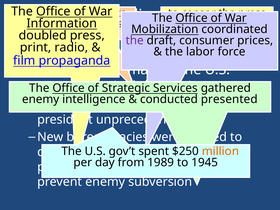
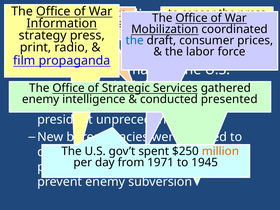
doubled: doubled -> strategy (43, 35)
the colour: purple -> blue (135, 41)
1989: 1989 -> 1971 (161, 162)
